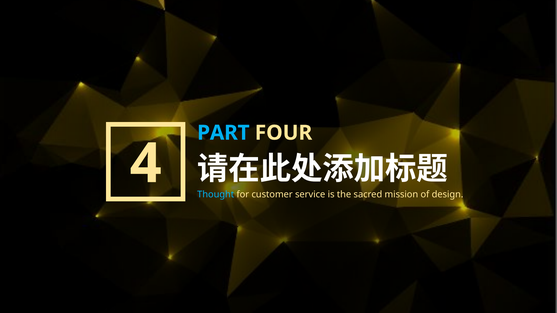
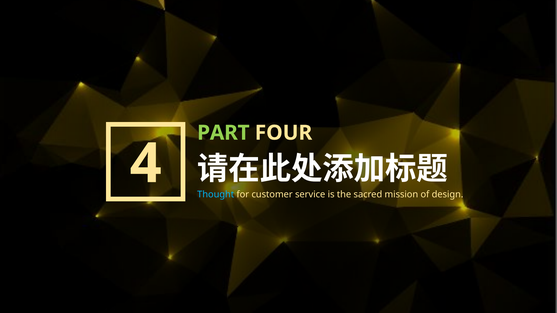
PART colour: light blue -> light green (223, 133)
